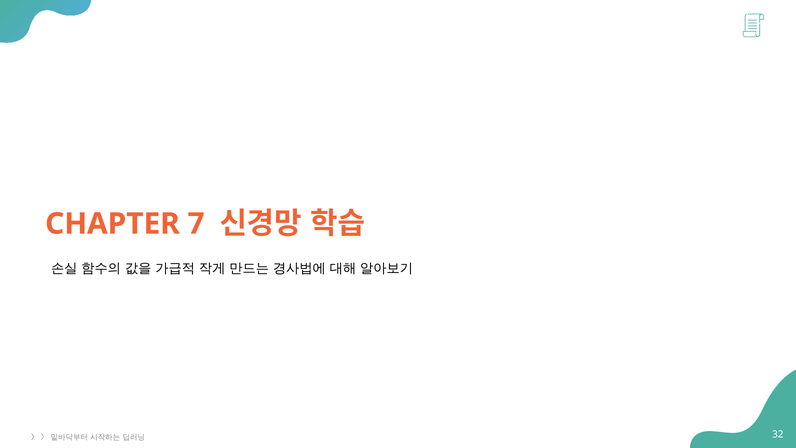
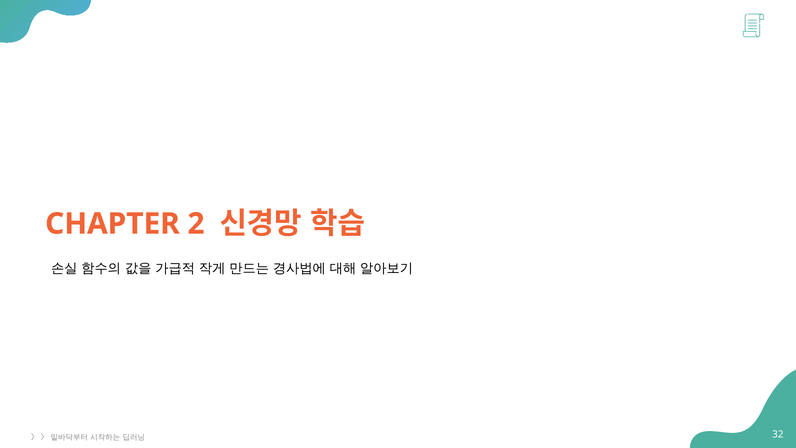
7: 7 -> 2 (196, 224)
